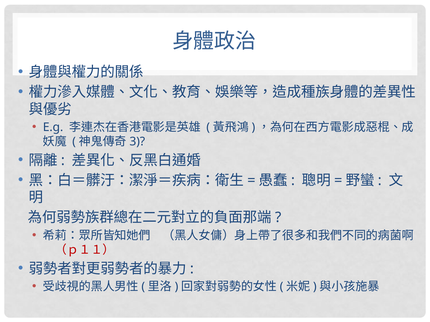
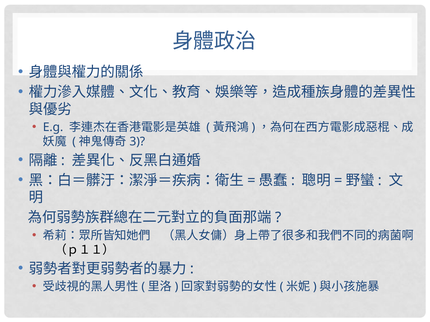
（ｐ１１） colour: red -> black (85, 250)
